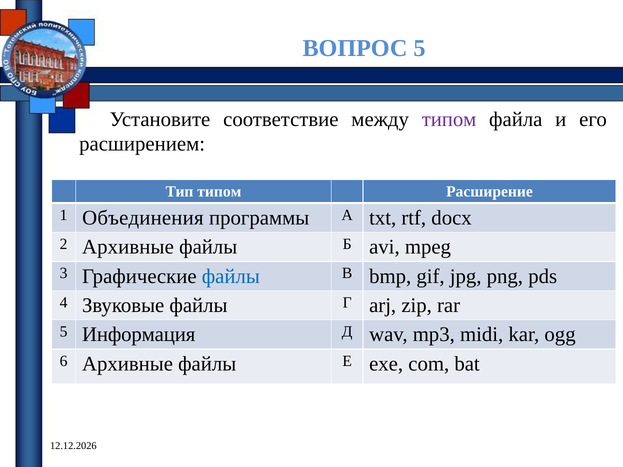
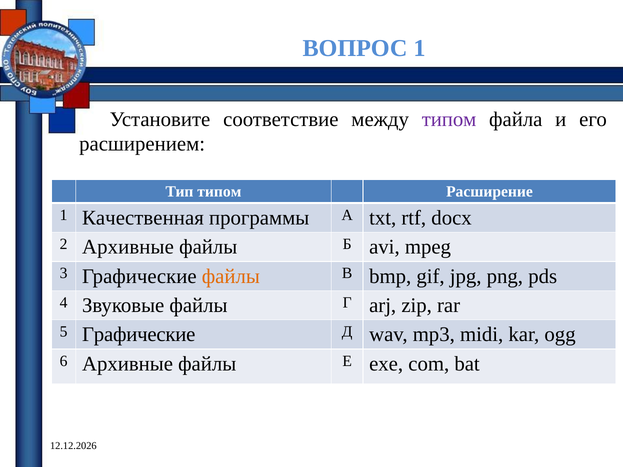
ВОПРОС 5: 5 -> 1 (420, 48)
Объединения: Объединения -> Качественная (143, 218)
файлы colour: blue -> orange (231, 276)
5 Информация: Информация -> Графические (139, 335)
